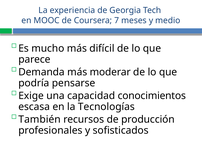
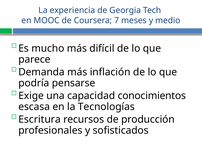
moderar: moderar -> inflación (110, 72)
También: También -> Escritura (40, 119)
